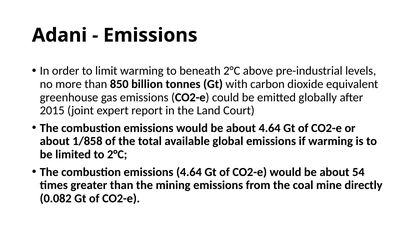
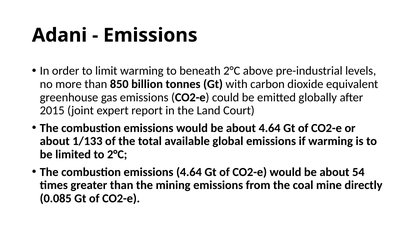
1/858: 1/858 -> 1/133 (87, 141)
0.082: 0.082 -> 0.085 (56, 198)
